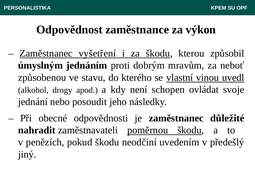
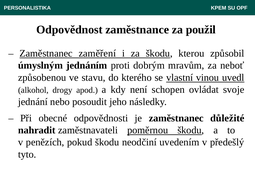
výkon: výkon -> použil (201, 30)
vyšetření: vyšetření -> zaměření (97, 53)
jiný: jiný -> tyto (27, 155)
